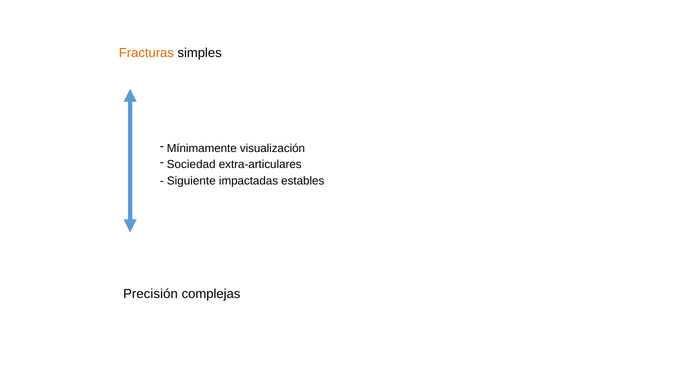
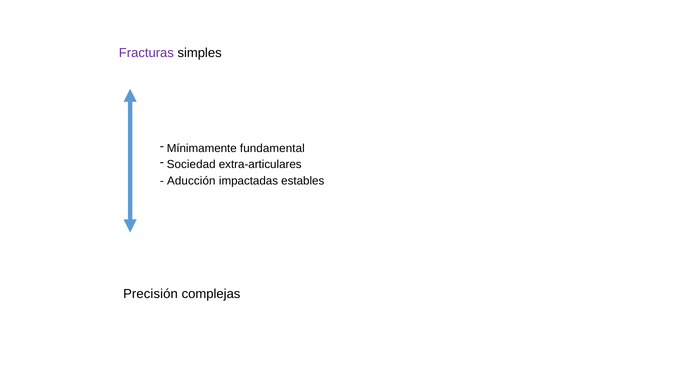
Fracturas colour: orange -> purple (146, 53)
visualización: visualización -> fundamental (272, 149)
Siguiente: Siguiente -> Aducción (191, 181)
